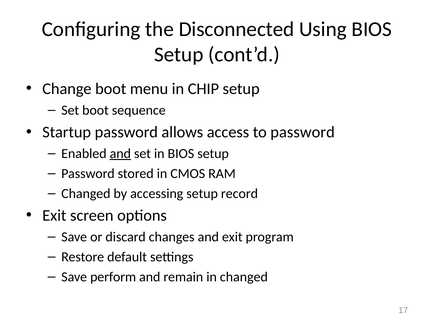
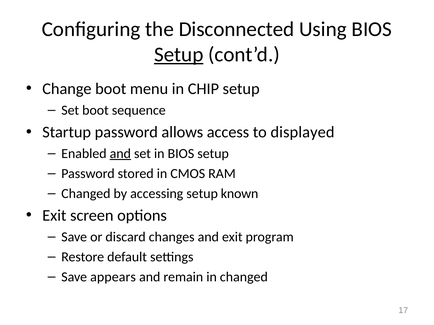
Setup underline: none -> present (179, 55)
to password: password -> displayed (303, 132)
record: record -> known (240, 194)
perform: perform -> appears (113, 277)
